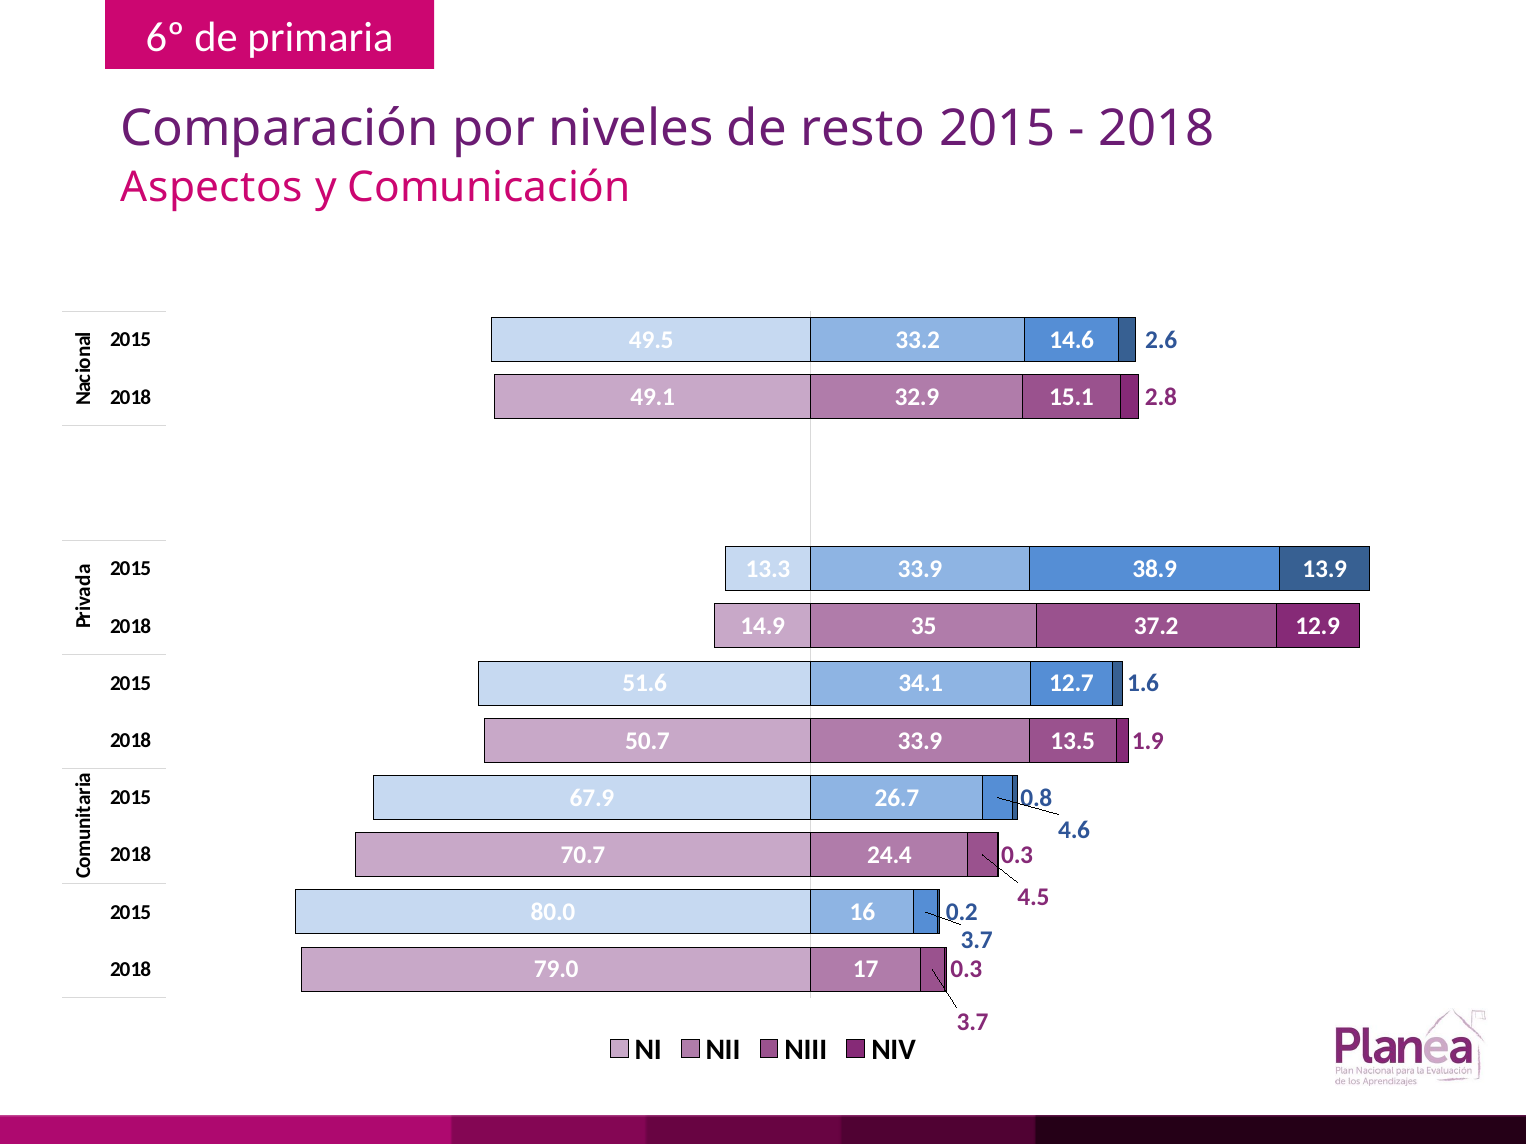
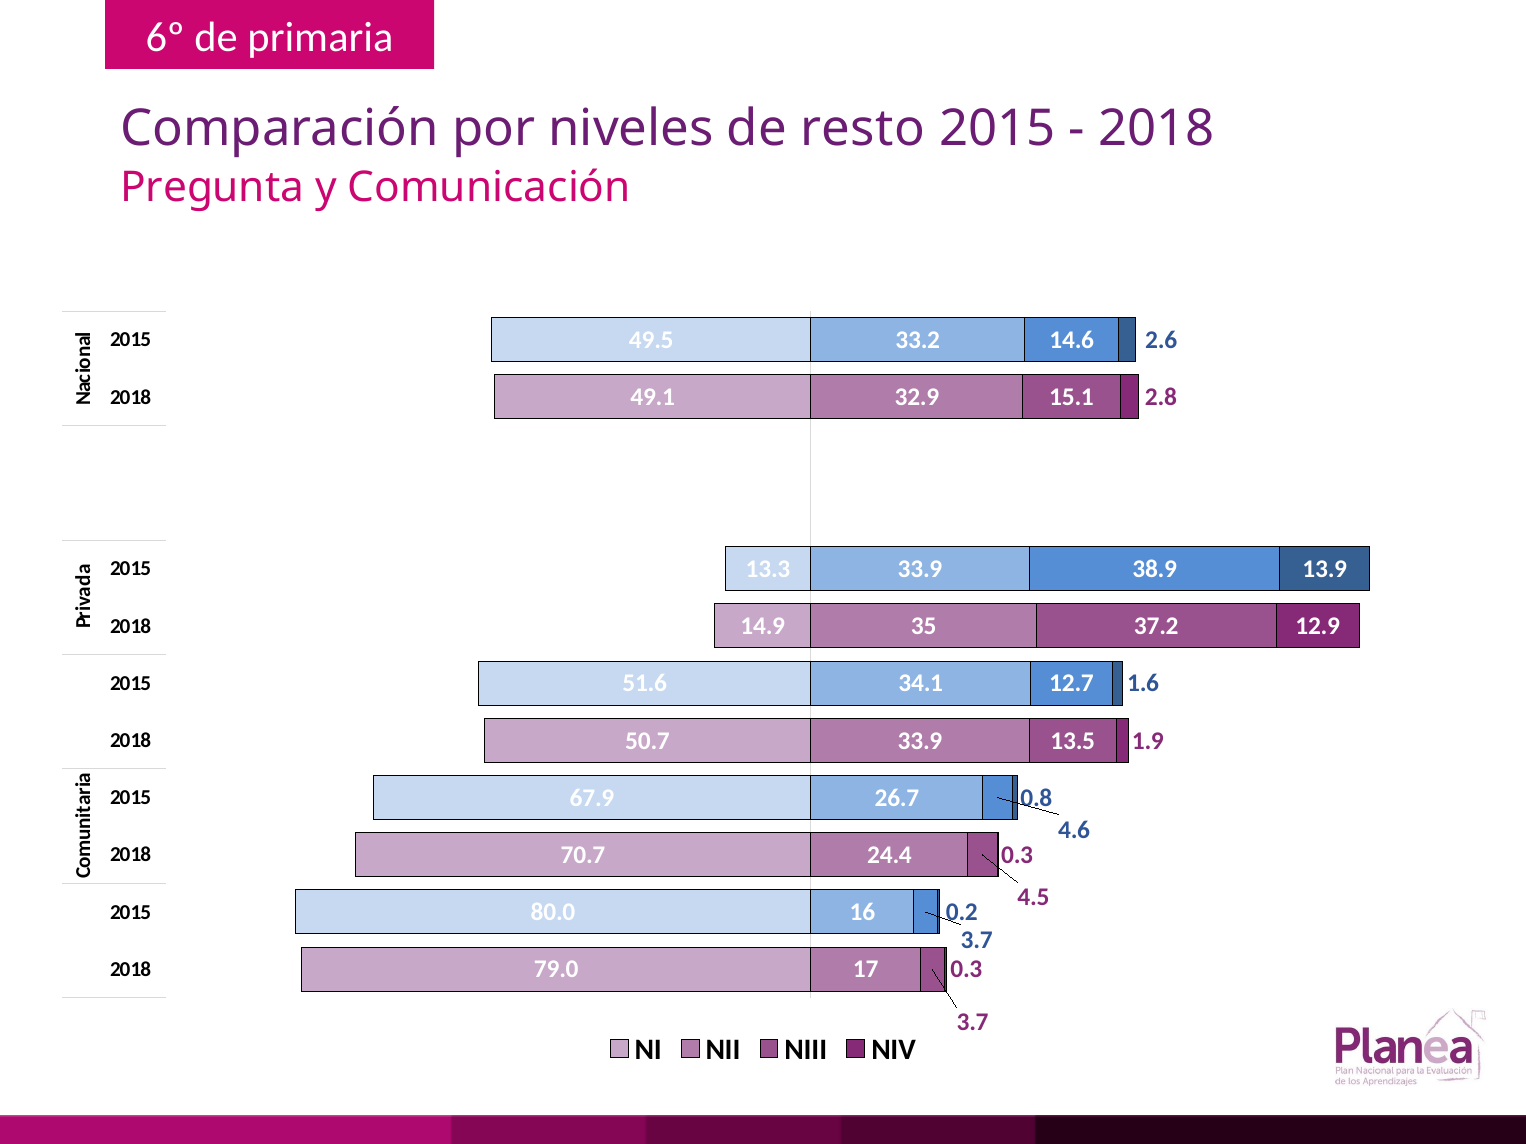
Aspectos: Aspectos -> Pregunta (212, 188)
